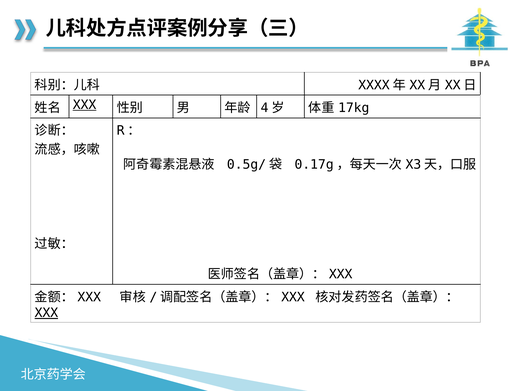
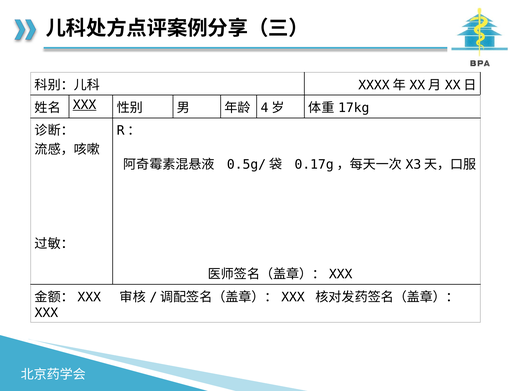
XXX underline: present -> none (46, 313)
